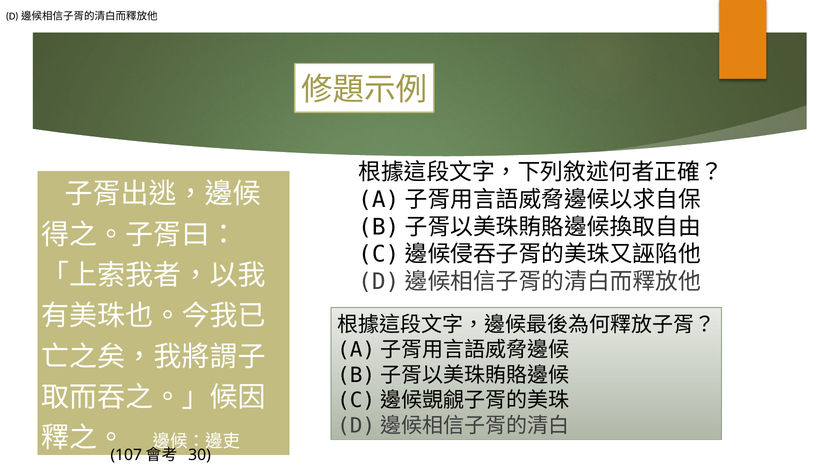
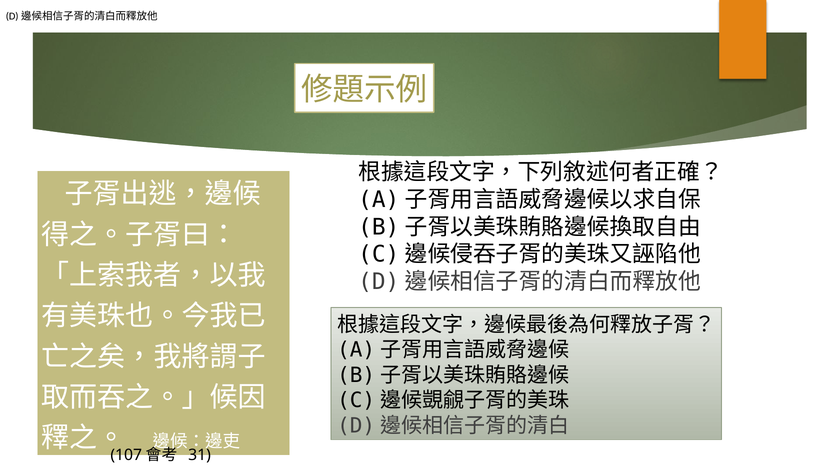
30: 30 -> 31 (200, 454)
